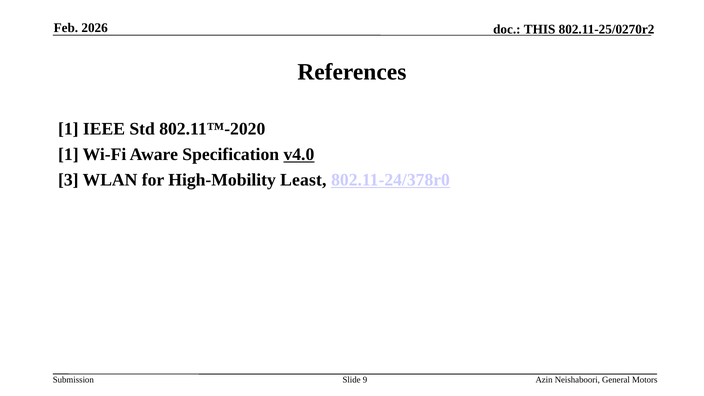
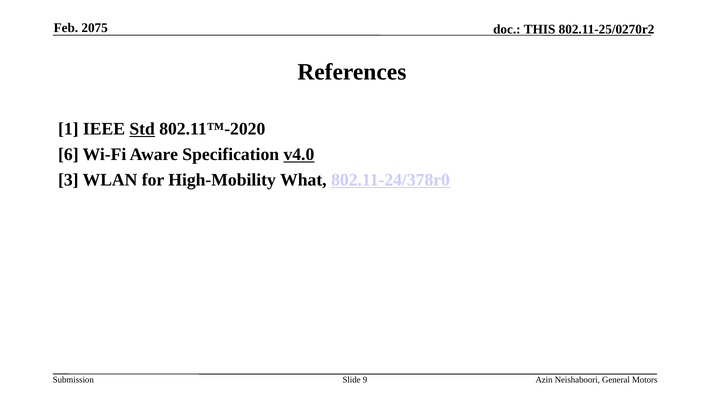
2026: 2026 -> 2075 (95, 28)
Std underline: none -> present (142, 129)
1: 1 -> 6 (68, 154)
Least: Least -> What (303, 180)
